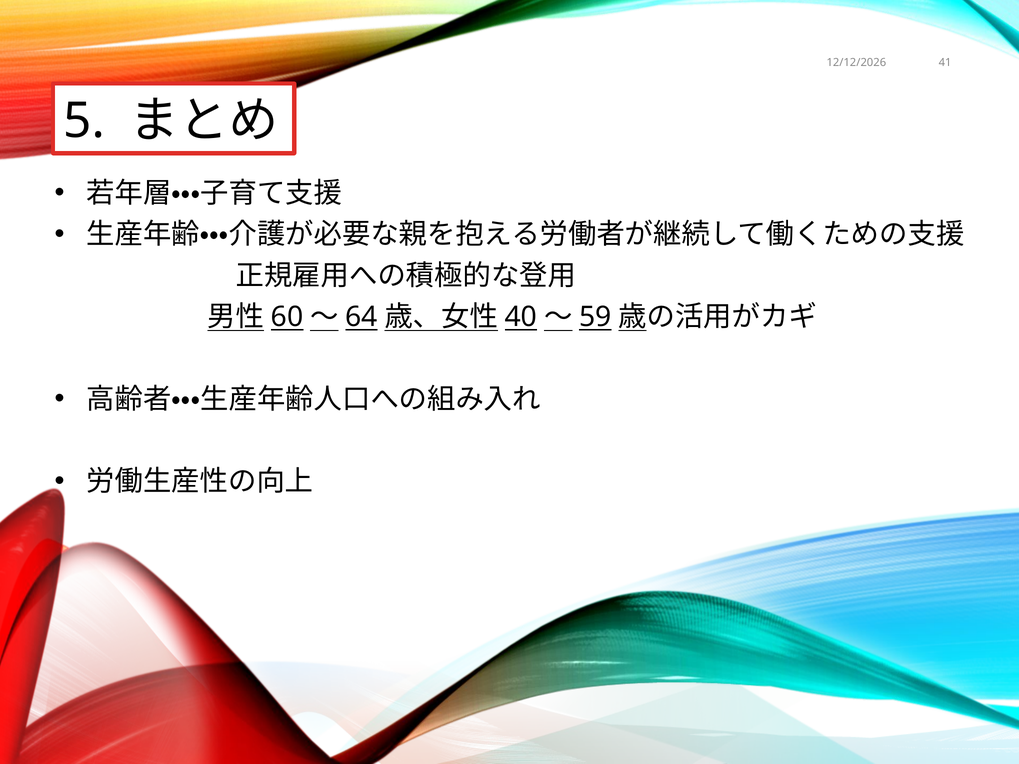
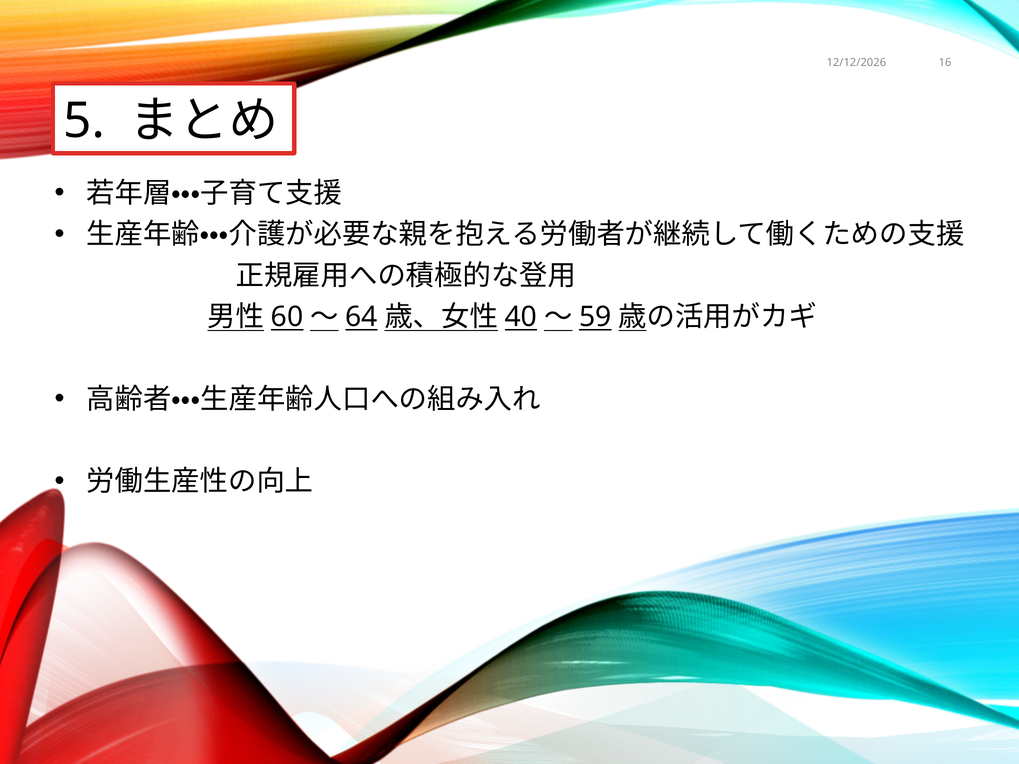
41: 41 -> 16 (945, 63)
